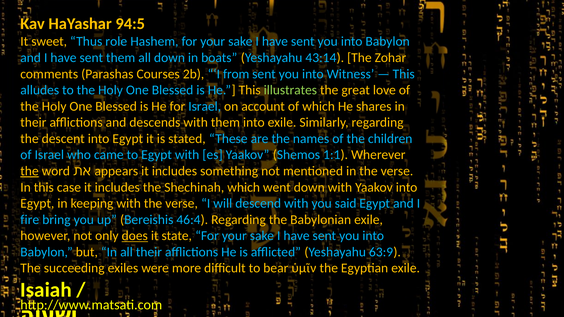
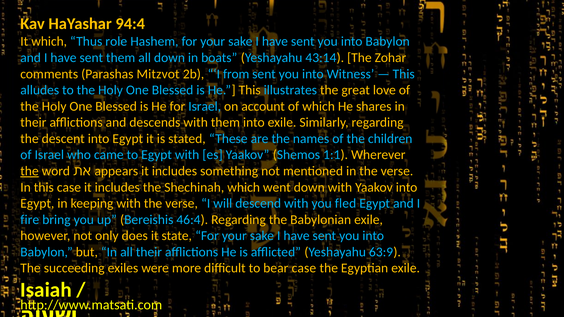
94:5: 94:5 -> 94:4 (130, 24)
It sweet: sweet -> which (49, 42)
Courses: Courses -> Mitzvot (158, 74)
illustrates colour: light green -> light blue (290, 90)
said: said -> fled (345, 204)
does underline: present -> none (135, 236)
bear ὑμῖν: ὑμῖν -> case (304, 268)
